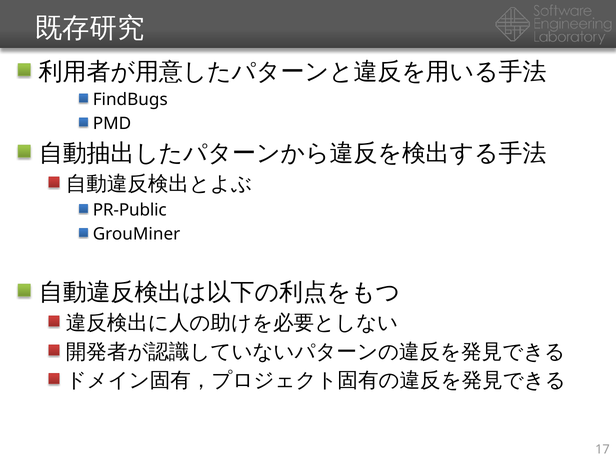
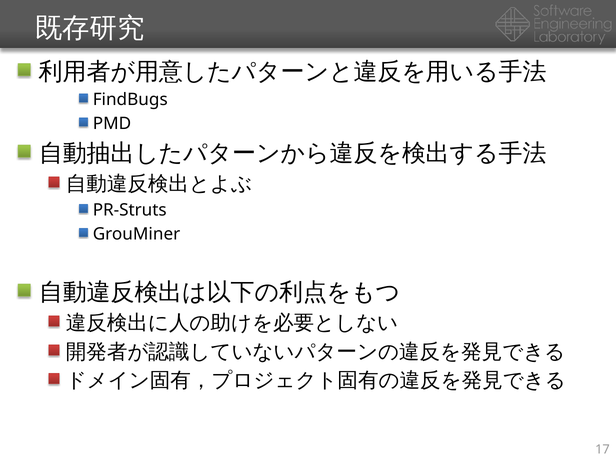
PR-Public: PR-Public -> PR-Struts (130, 210)
